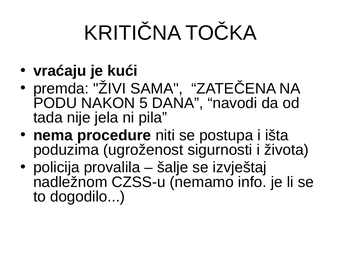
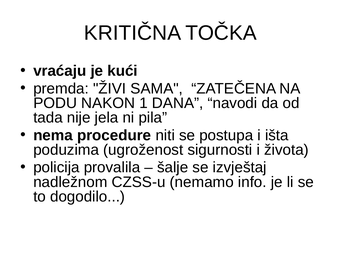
5: 5 -> 1 (144, 103)
